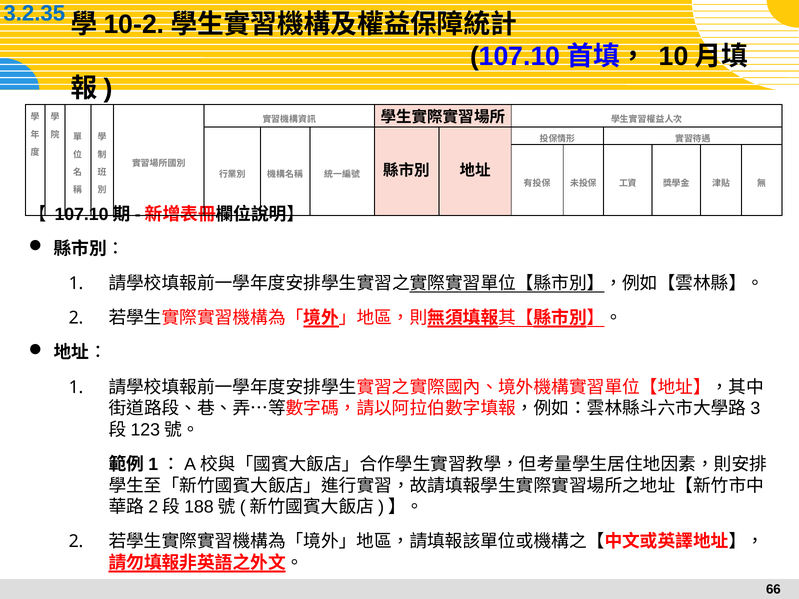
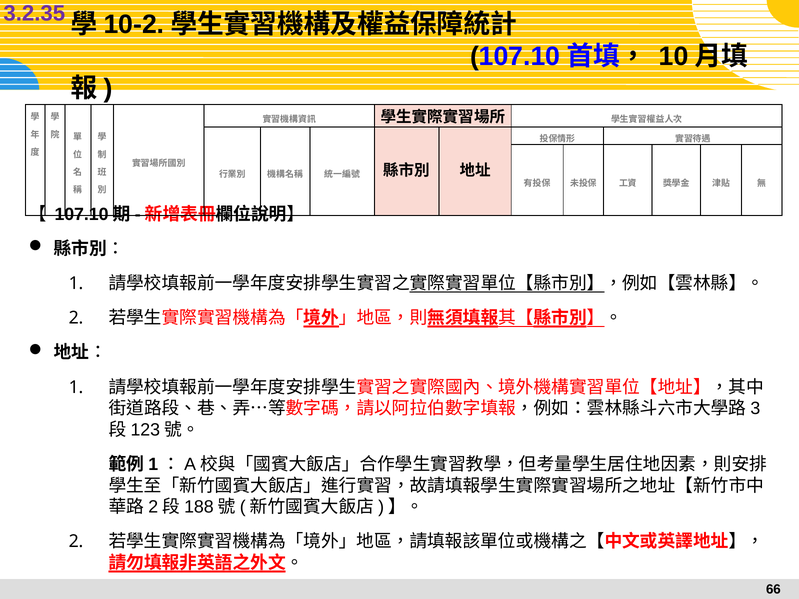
3.2.35 colour: blue -> purple (34, 13)
